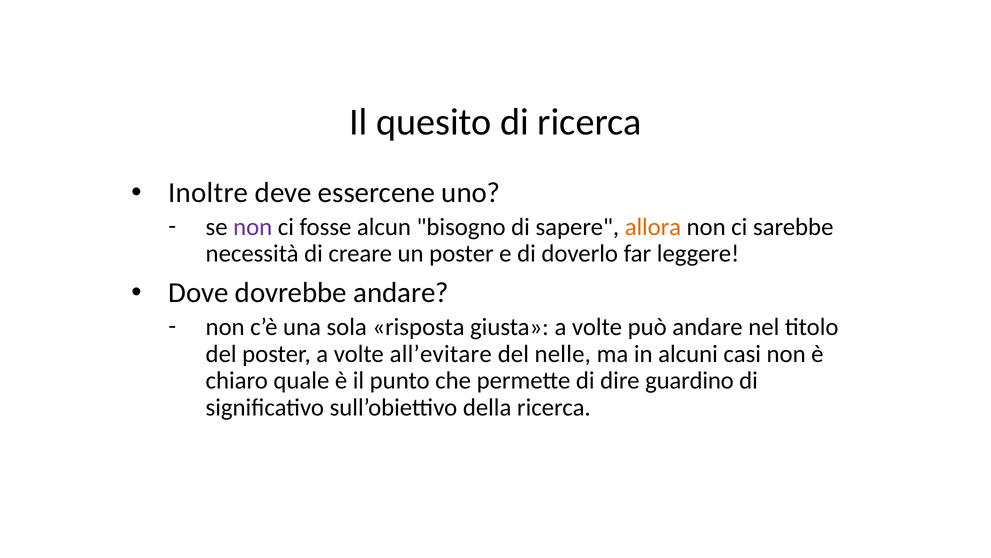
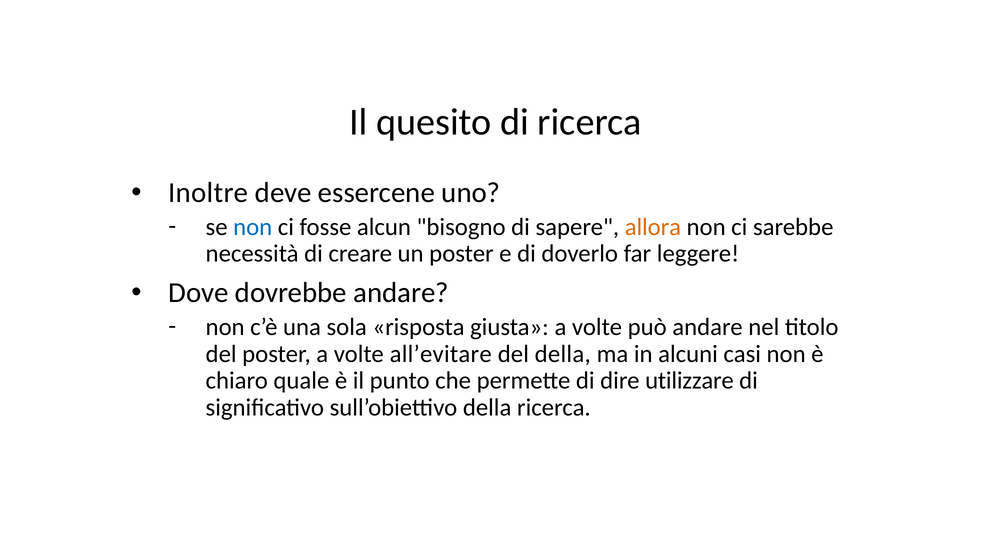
non colour: purple -> blue (253, 227)
del nelle: nelle -> della (563, 354)
guardino: guardino -> utilizzare (689, 380)
